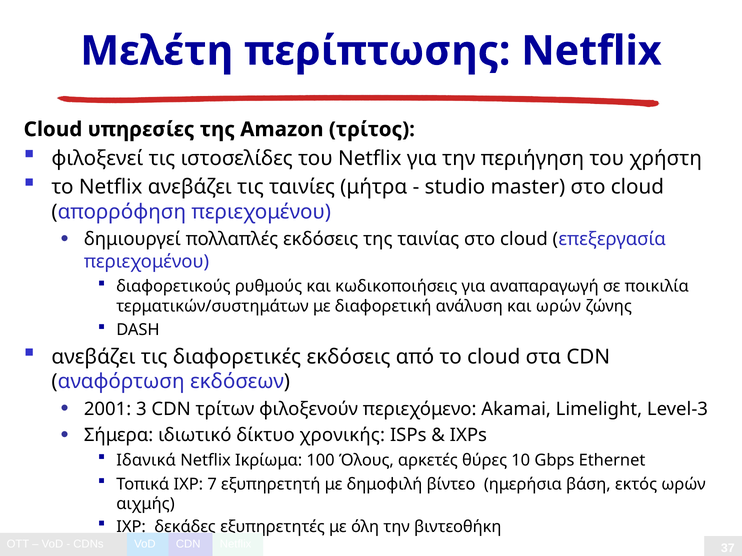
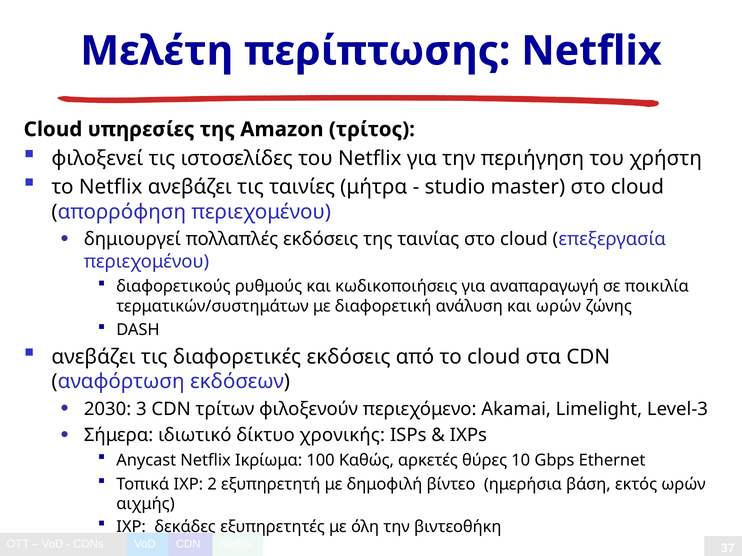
2001: 2001 -> 2030 (108, 409)
Ιδανικά: Ιδανικά -> Anycast (146, 461)
Όλους: Όλους -> Καθώς (366, 461)
7: 7 -> 2 (212, 485)
